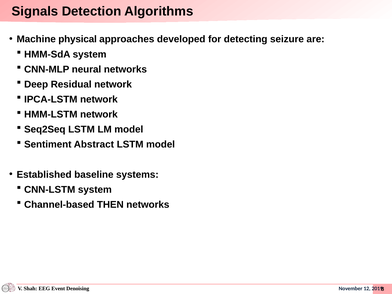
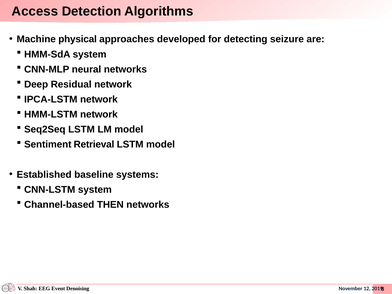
Signals: Signals -> Access (35, 11)
Abstract: Abstract -> Retrieval (94, 144)
